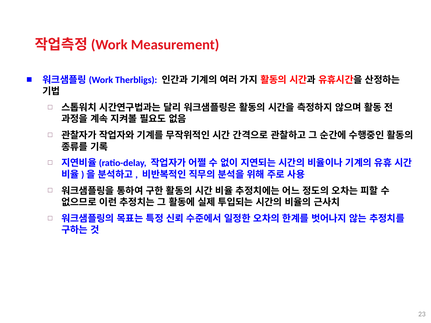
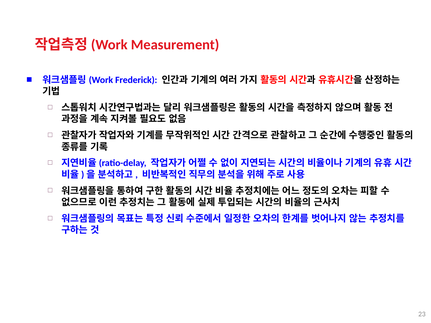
Therbligs: Therbligs -> Frederick (136, 80)
